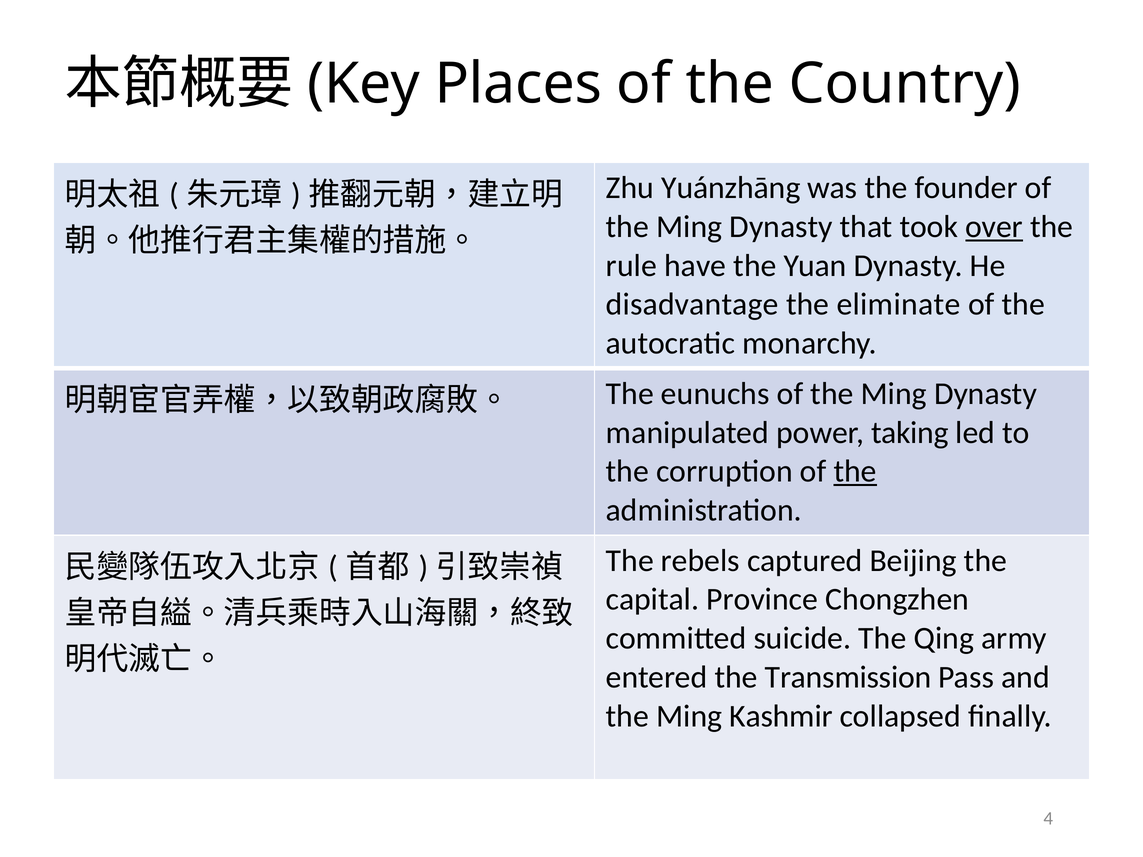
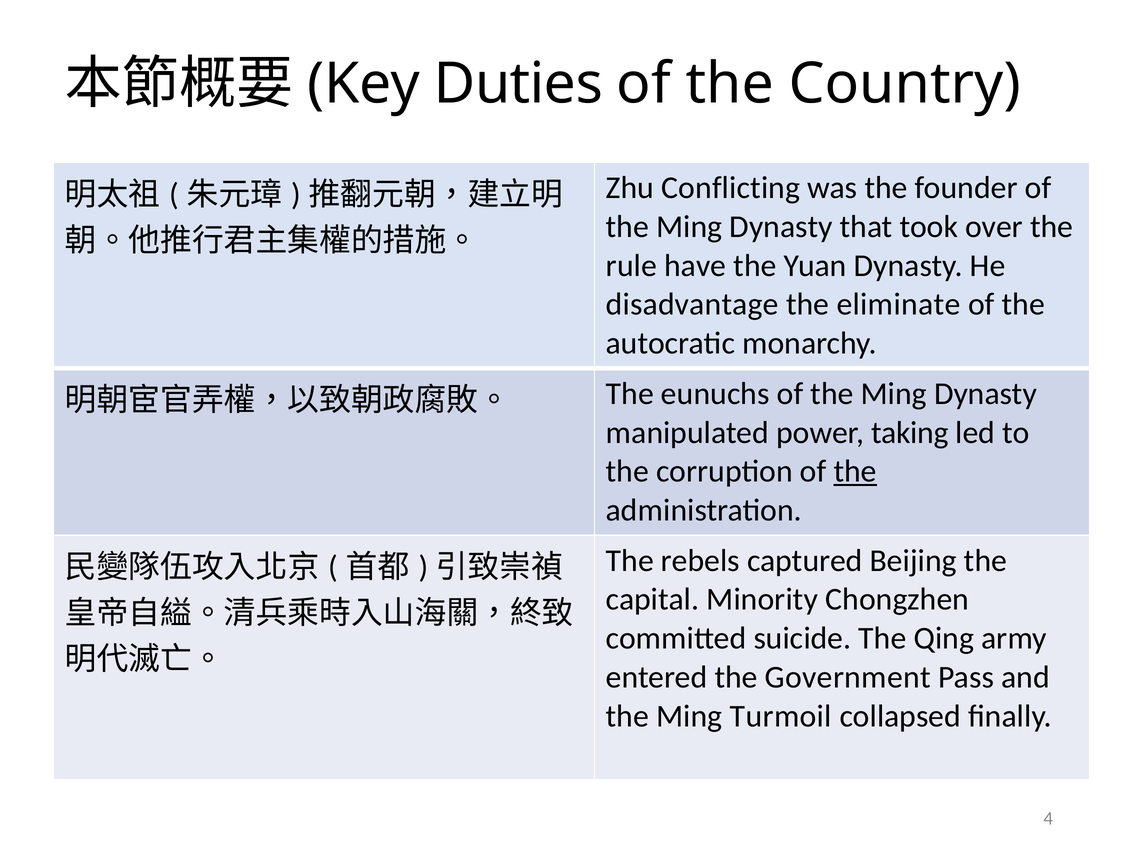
Places: Places -> Duties (518, 84)
Yuánzhāng: Yuánzhāng -> Conflicting (731, 188)
over underline: present -> none (994, 227)
Province: Province -> Minority (762, 600)
Transmission: Transmission -> Government (848, 677)
Kashmir: Kashmir -> Turmoil (781, 716)
